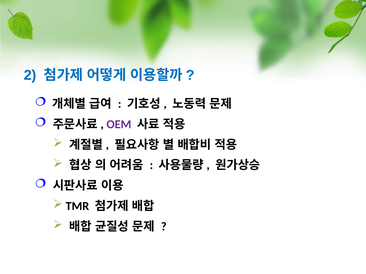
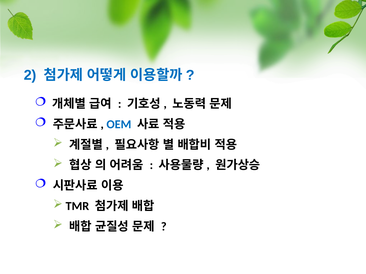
OEM colour: purple -> blue (119, 125)
